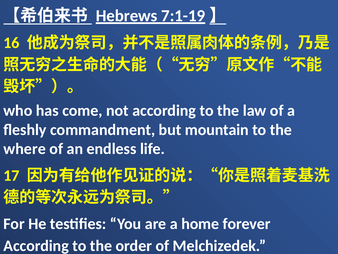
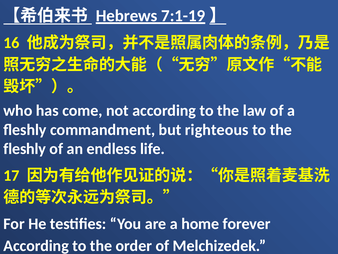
mountain: mountain -> righteous (217, 130)
where: where -> fleshly (25, 149)
